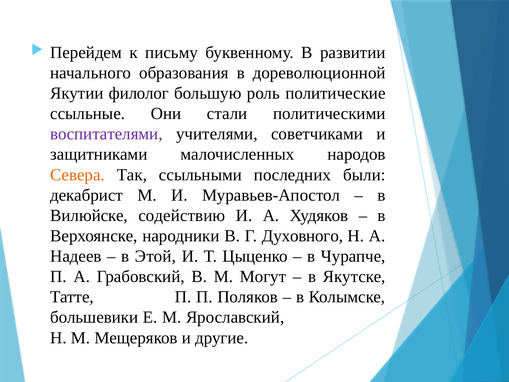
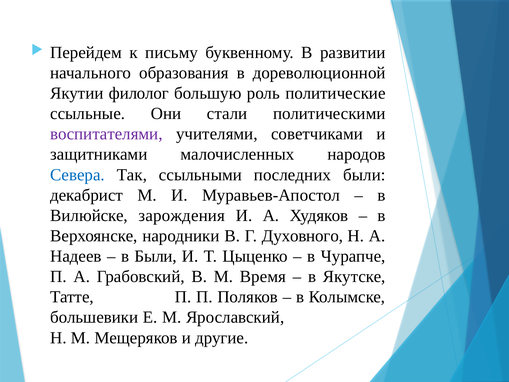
Севера colour: orange -> blue (78, 175)
содействию: содействию -> зарождения (182, 215)
в Этой: Этой -> Были (156, 256)
Могут: Могут -> Время (263, 276)
